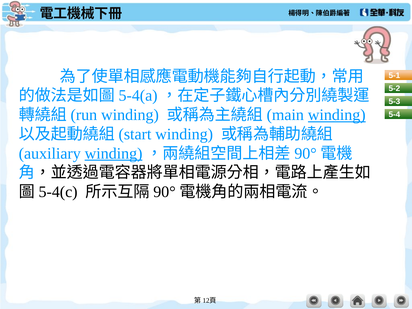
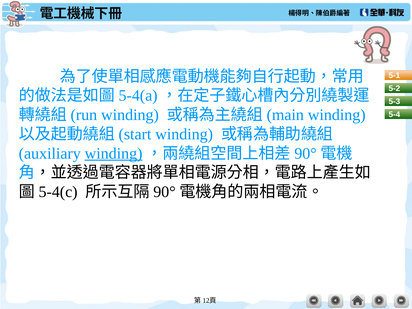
winding underline: present -> none (337, 115)
